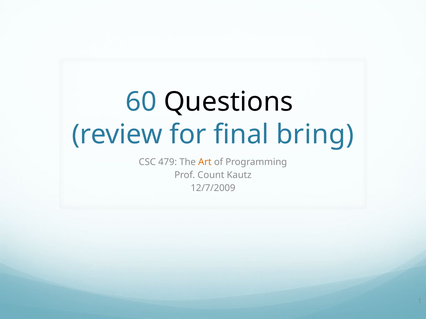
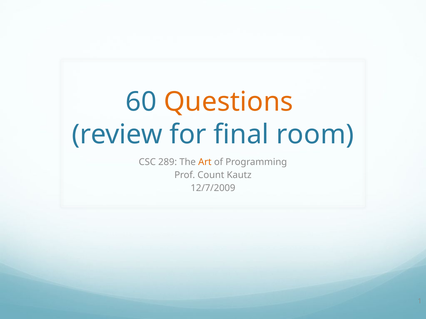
Questions colour: black -> orange (229, 102)
bring: bring -> room (315, 135)
479: 479 -> 289 (168, 162)
